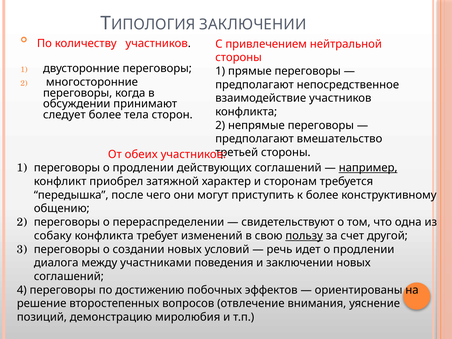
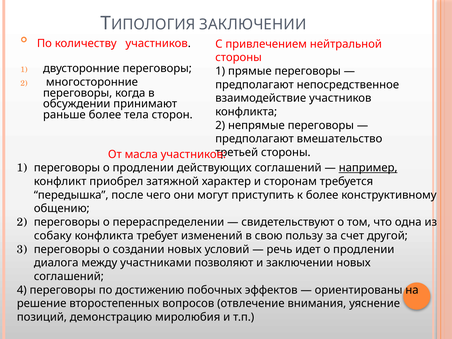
следует: следует -> раньше (64, 115)
обеих: обеих -> масла (141, 154)
пользу underline: present -> none (304, 236)
поведения: поведения -> позволяют (224, 263)
